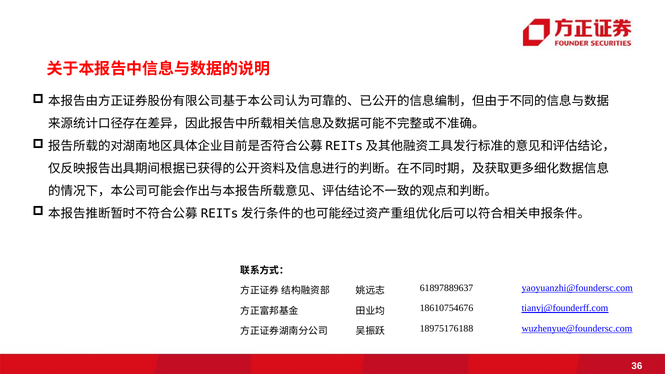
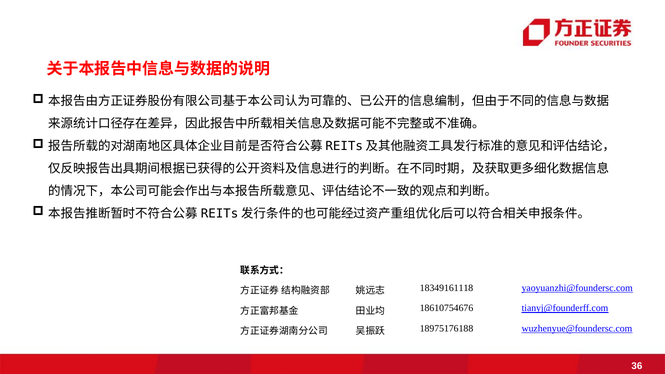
61897889637: 61897889637 -> 18349161118 (447, 288)
